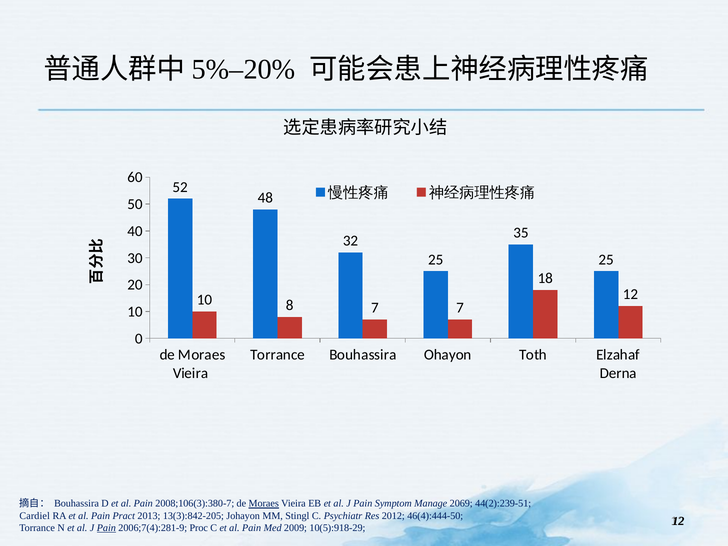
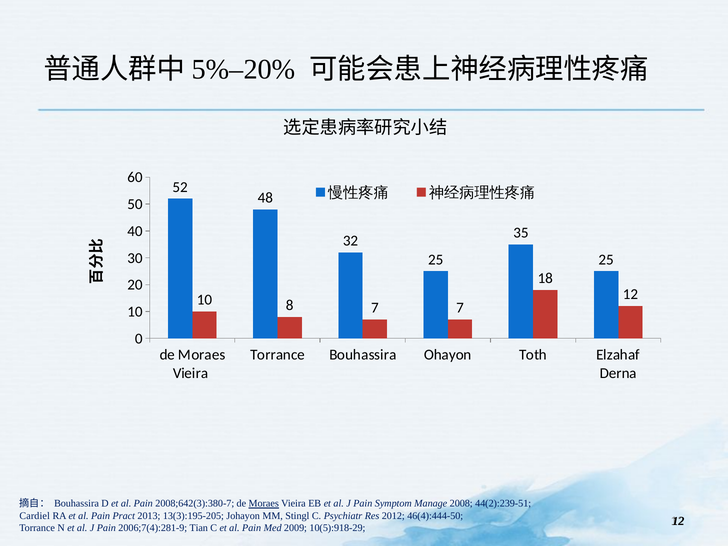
2008;106(3):380-7: 2008;106(3):380-7 -> 2008;642(3):380-7 (195, 504)
2069: 2069 -> 2008 (461, 504)
13(3):842-205: 13(3):842-205 -> 13(3):195-205 (193, 516)
Pain underline: present -> none (106, 528)
Proc: Proc -> Tian (199, 528)
